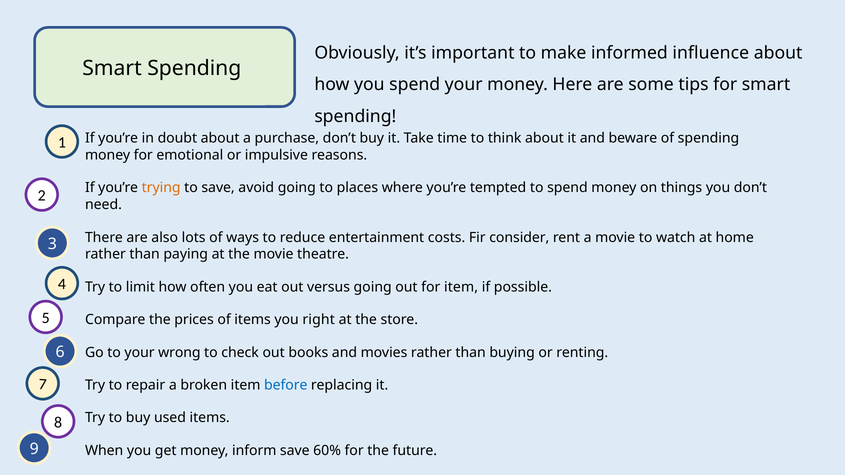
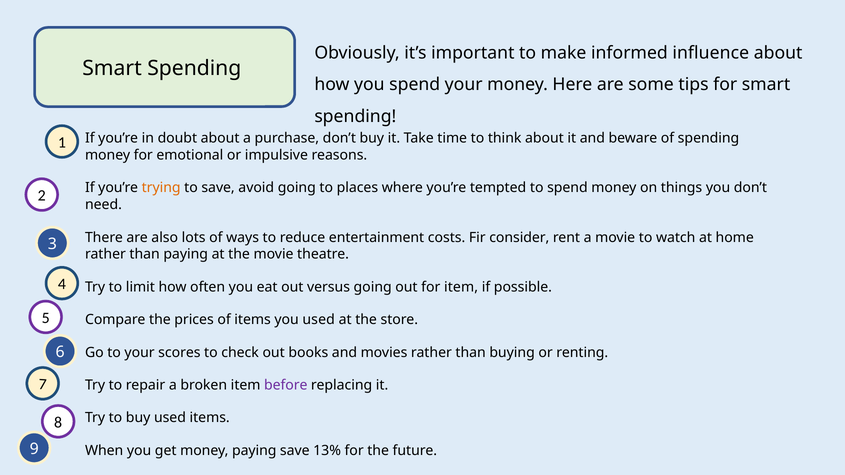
you right: right -> used (319, 320)
wrong: wrong -> scores (179, 353)
before colour: blue -> purple (286, 385)
money inform: inform -> paying (254, 451)
60%: 60% -> 13% (327, 451)
